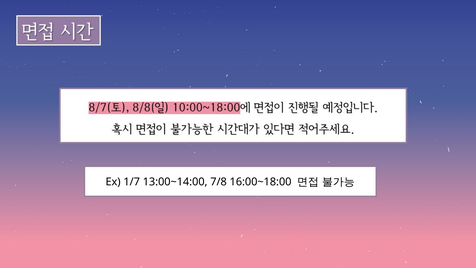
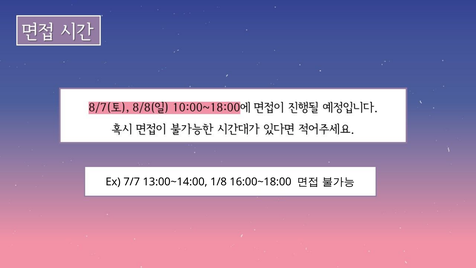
1/7: 1/7 -> 7/7 (132, 182)
7/8: 7/8 -> 1/8 (219, 182)
